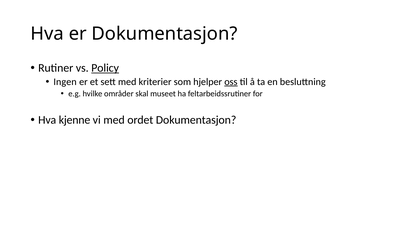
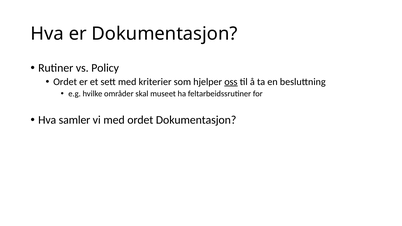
Policy underline: present -> none (105, 68)
Ingen: Ingen -> Ordet (65, 82)
kjenne: kjenne -> samler (75, 120)
